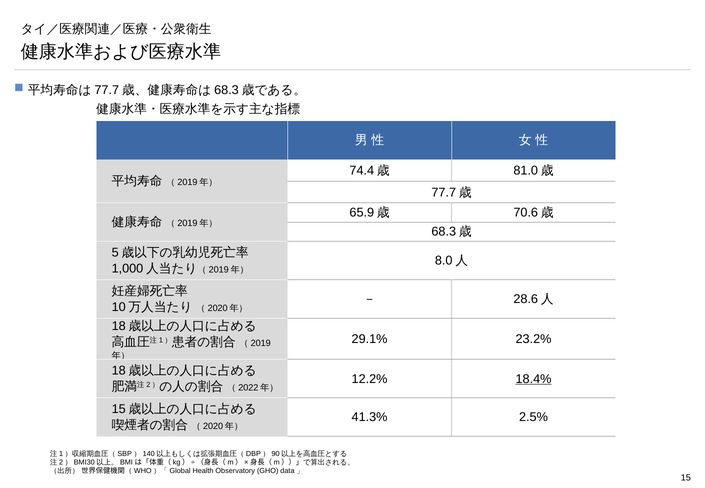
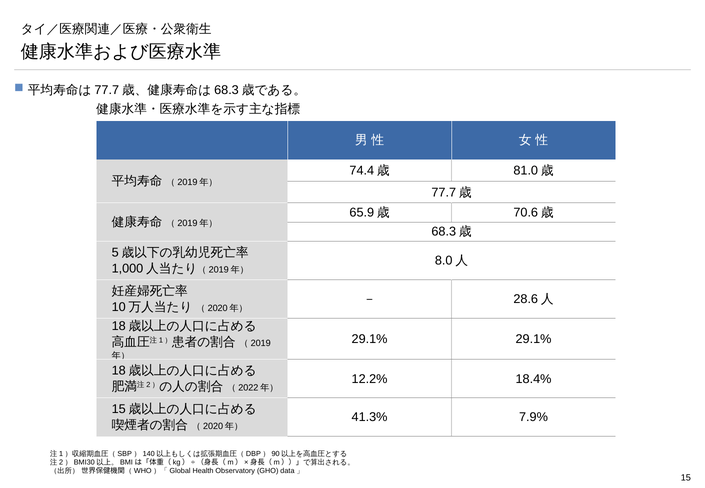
29.1% 23.2%: 23.2% -> 29.1% (533, 339)
18.4% underline: present -> none (533, 379)
2.5%: 2.5% -> 7.9% (533, 417)
